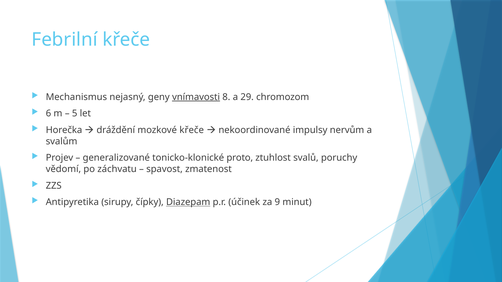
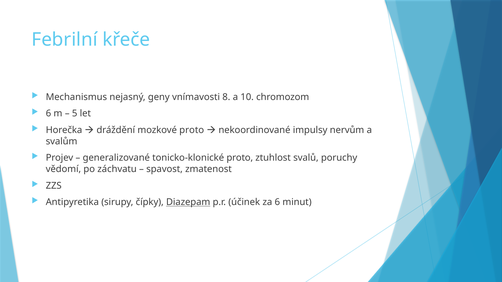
vnímavosti underline: present -> none (196, 97)
29: 29 -> 10 (247, 97)
mozkové křeče: křeče -> proto (192, 130)
za 9: 9 -> 6 (277, 202)
